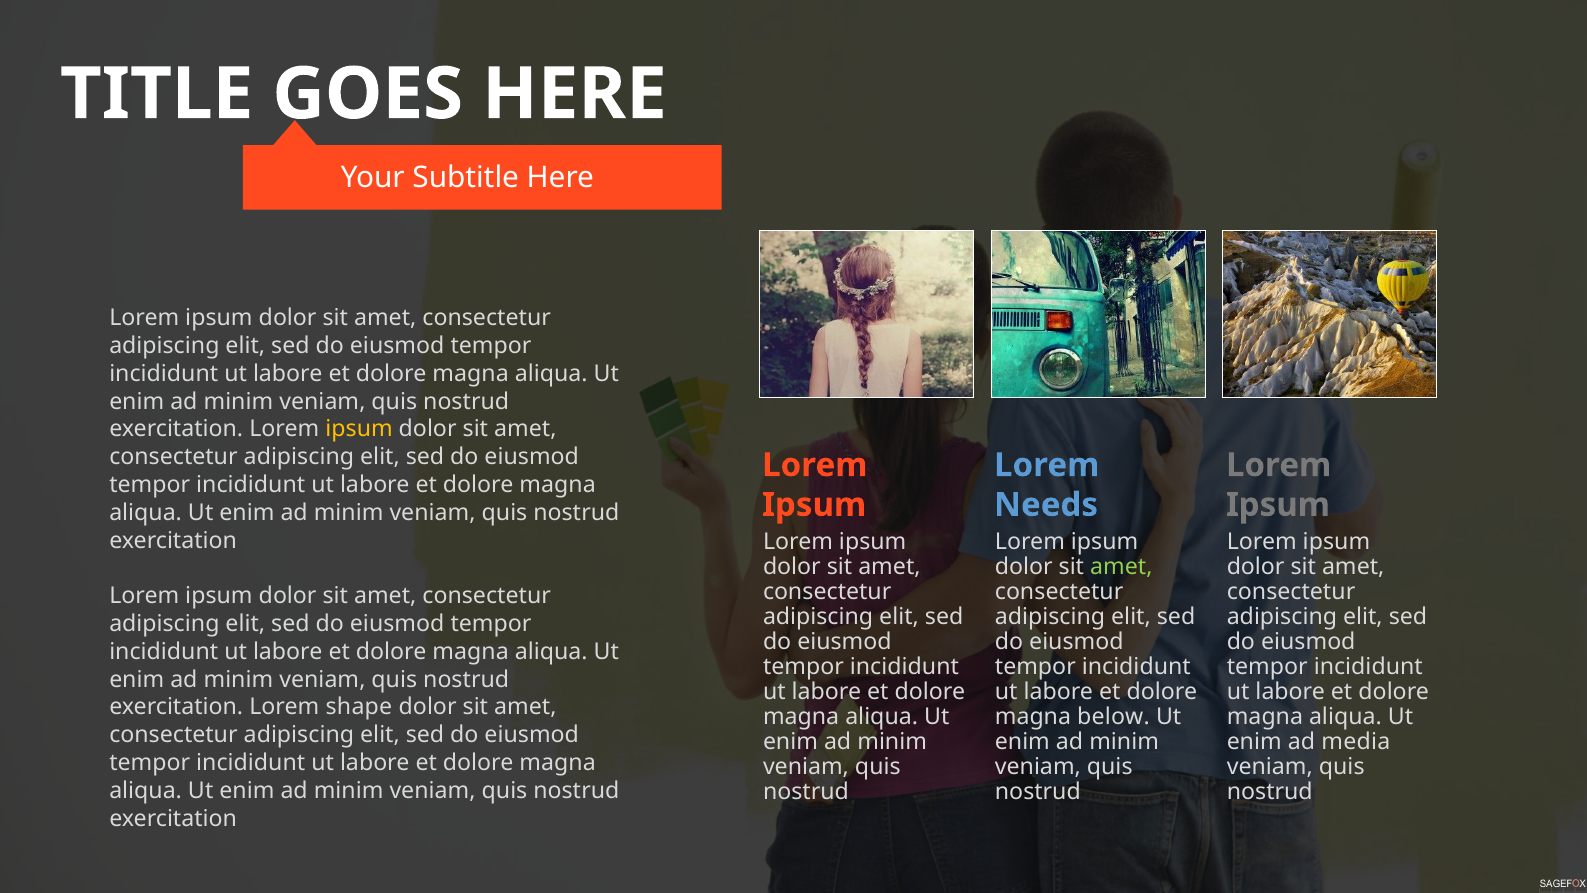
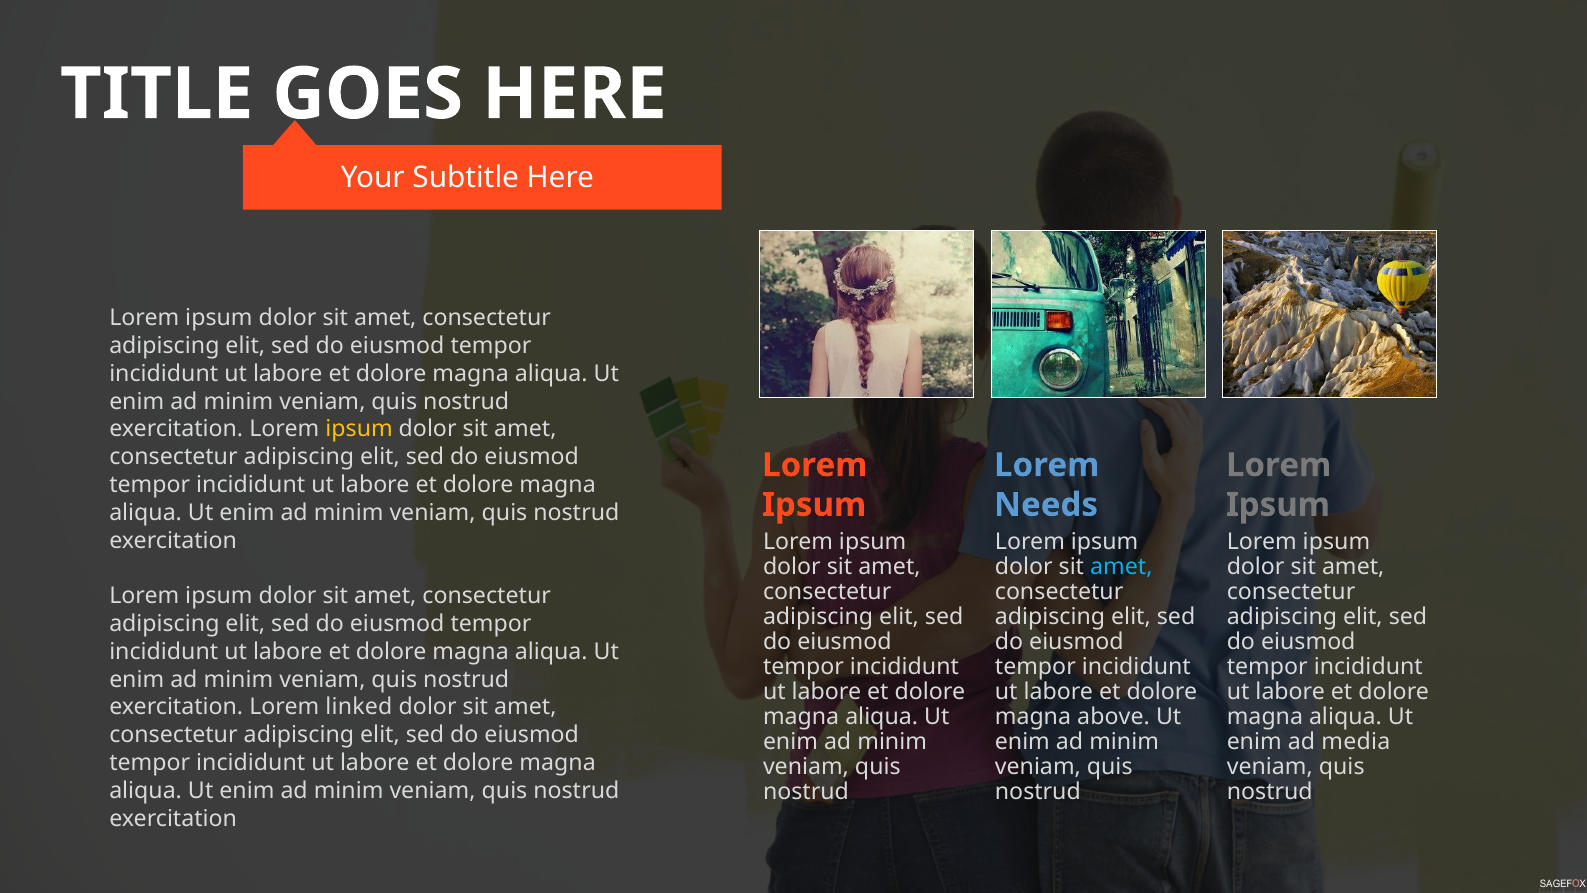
amet colour: light green -> light blue (1121, 566)
shape: shape -> linked (359, 707)
below: below -> above (1114, 717)
